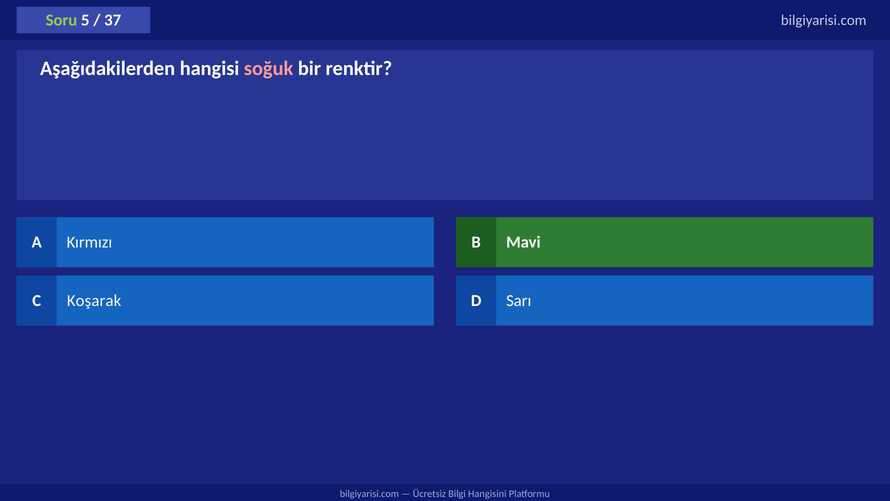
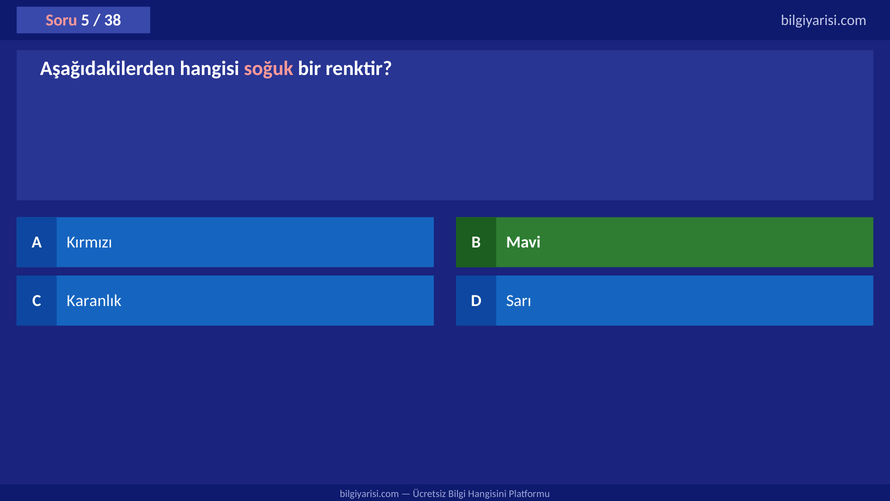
Soru colour: light green -> pink (61, 20)
37: 37 -> 38 (113, 20)
Koşarak: Koşarak -> Karanlık (94, 301)
